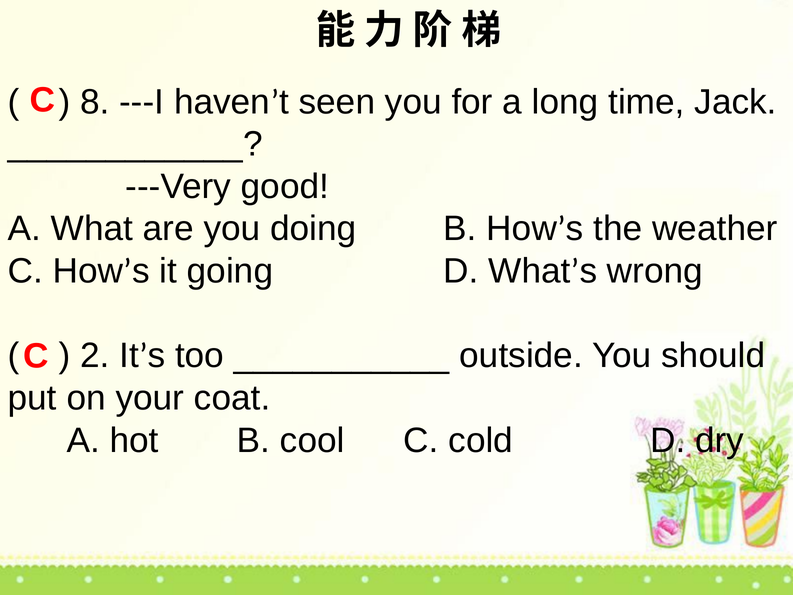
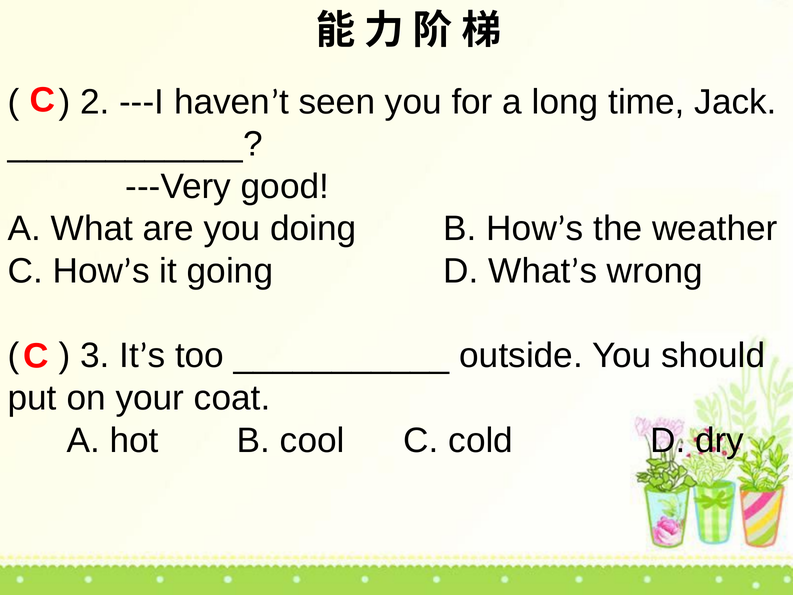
8: 8 -> 2 (95, 102)
2: 2 -> 3 (95, 356)
